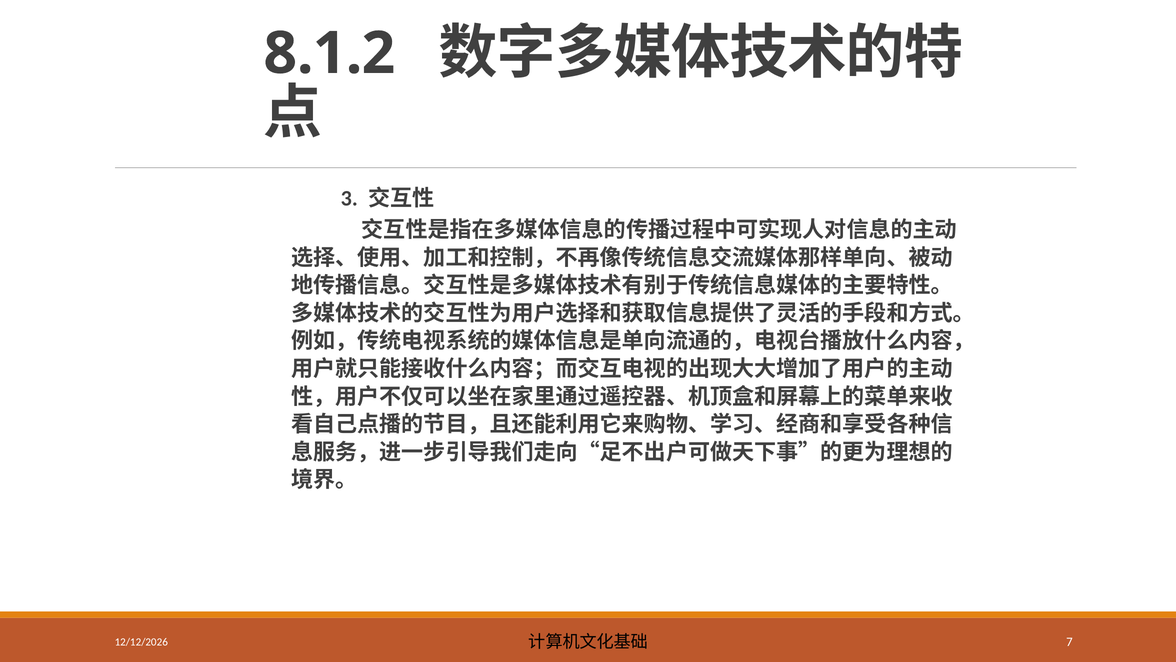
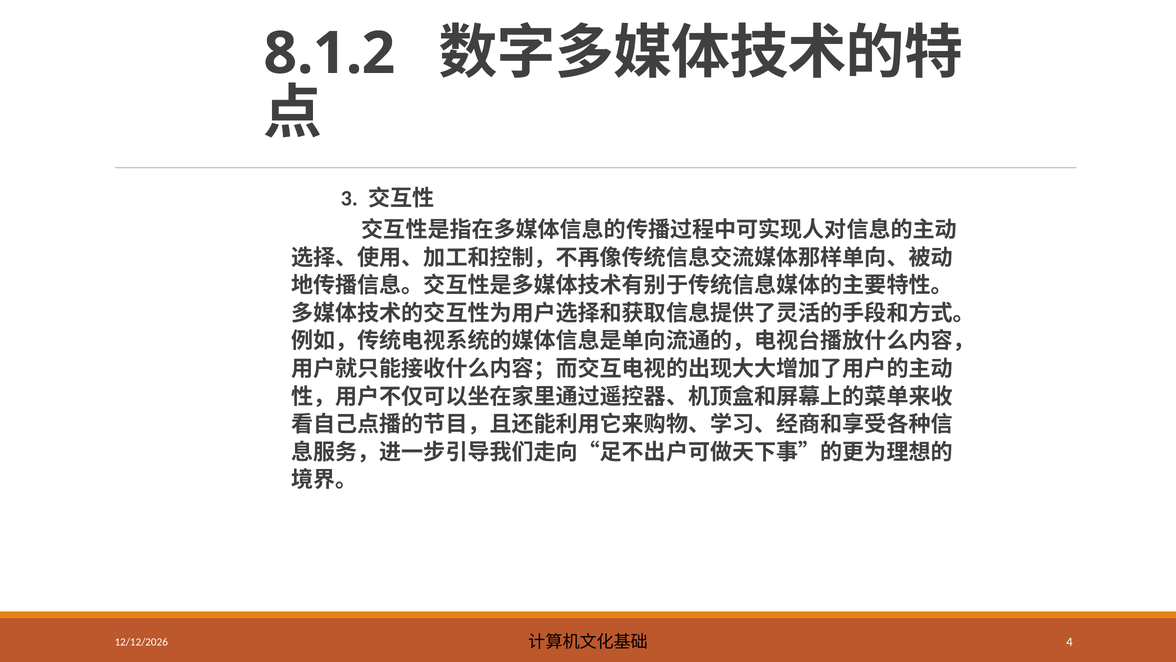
7: 7 -> 4 (1069, 641)
